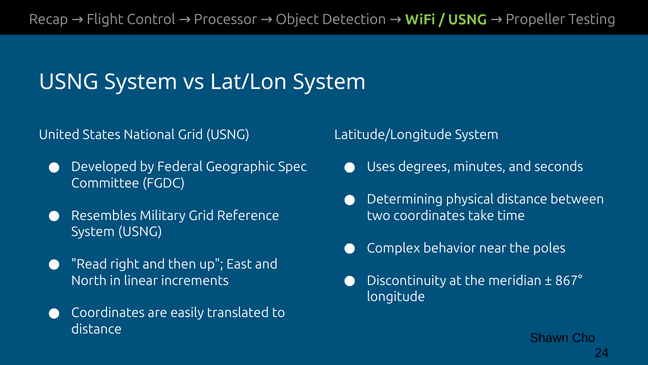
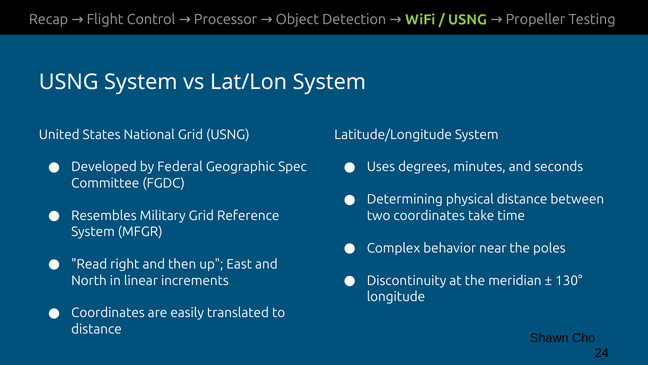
System USNG: USNG -> MFGR (140, 232)
867°: 867° -> 130° (569, 280)
